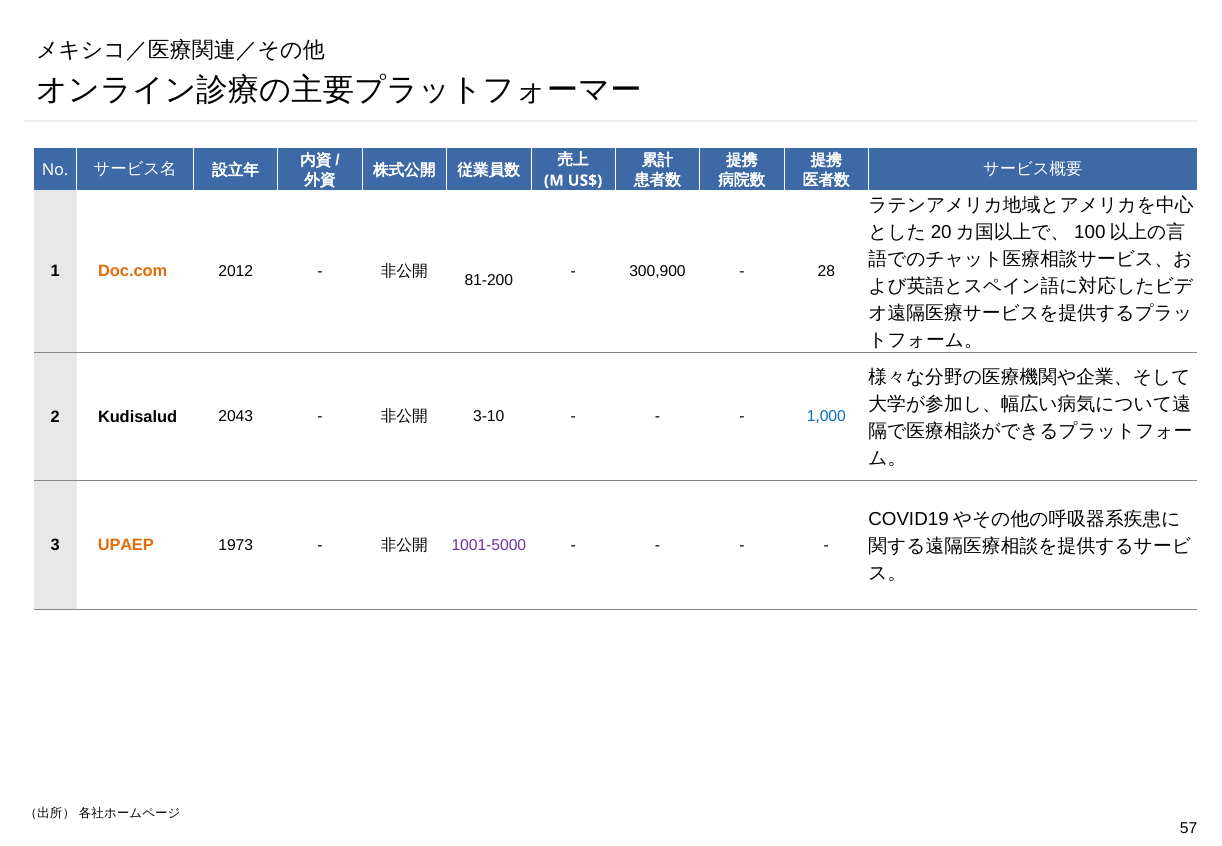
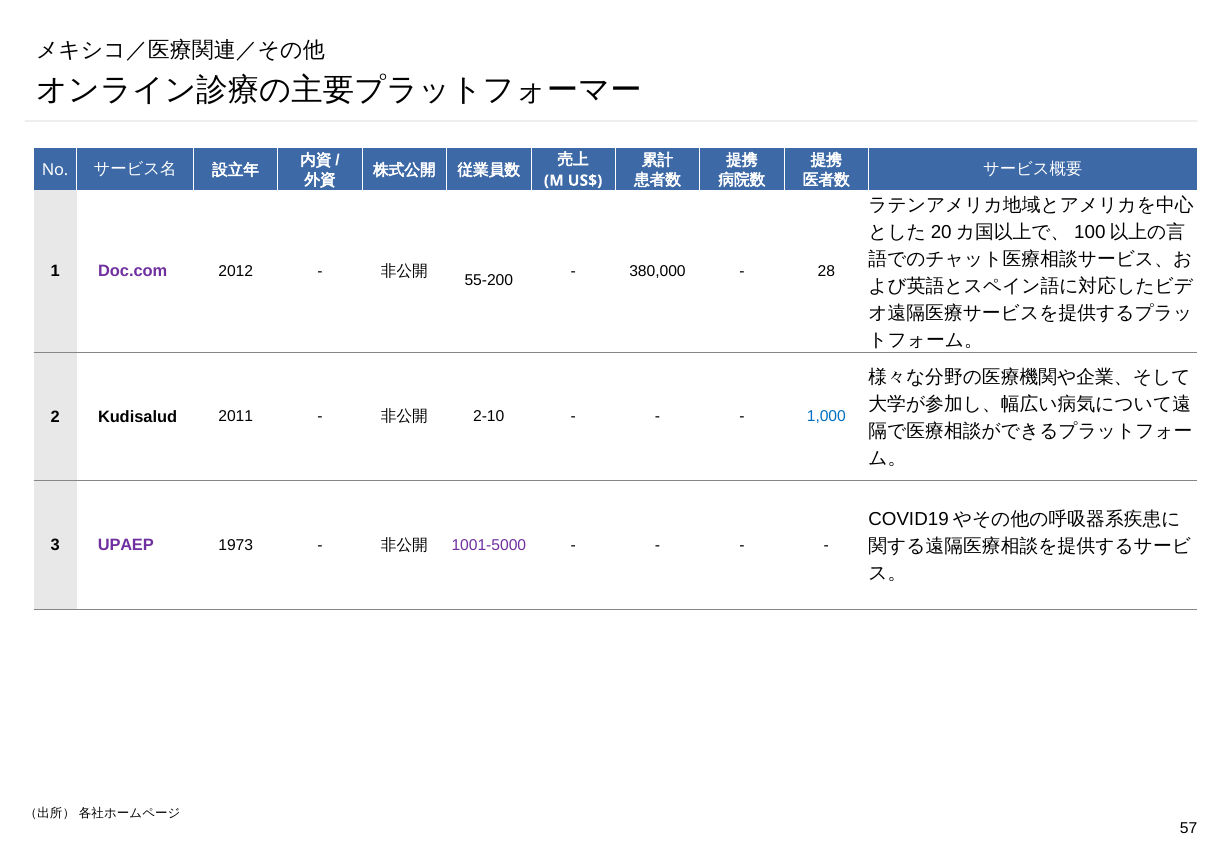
Doc.com colour: orange -> purple (133, 271)
81-200: 81-200 -> 55-200 (489, 280)
300,900: 300,900 -> 380,000 (657, 271)
2043: 2043 -> 2011 (236, 417)
3-10: 3-10 -> 2-10 (489, 417)
UPAEP colour: orange -> purple (126, 545)
